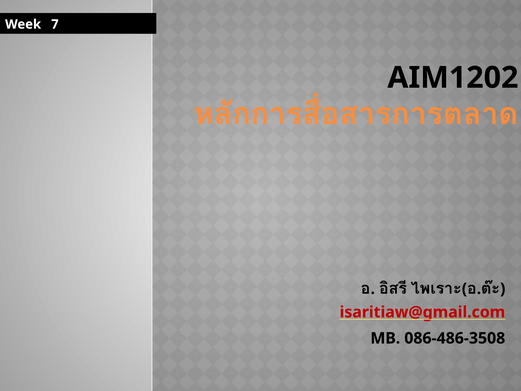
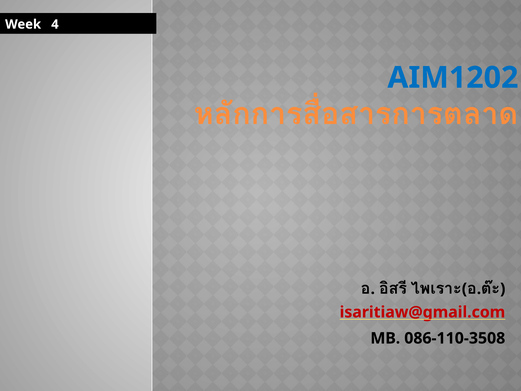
7: 7 -> 4 (55, 24)
AIM1202 colour: black -> blue (453, 78)
086-486-3508: 086-486-3508 -> 086-110-3508 (455, 338)
